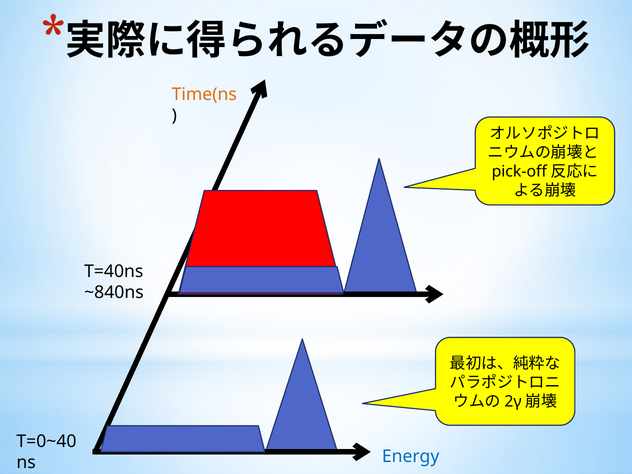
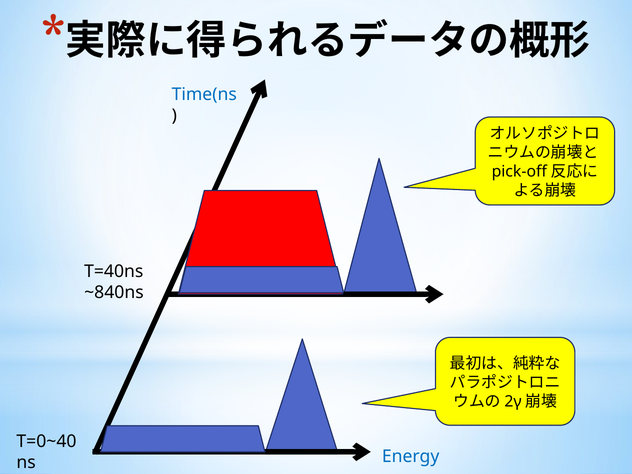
Time(ns colour: orange -> blue (204, 94)
